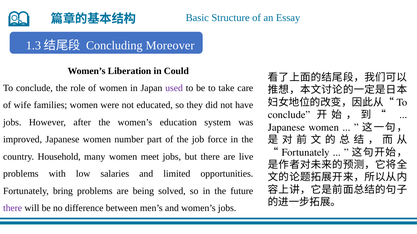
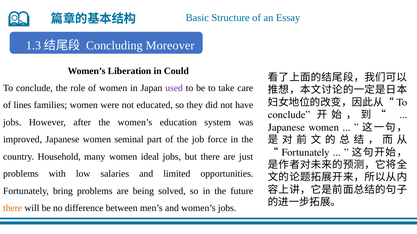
wife: wife -> lines (22, 105)
number: number -> seminal (129, 140)
meet: meet -> ideal (150, 157)
live: live -> just (246, 157)
there colour: purple -> orange (13, 209)
